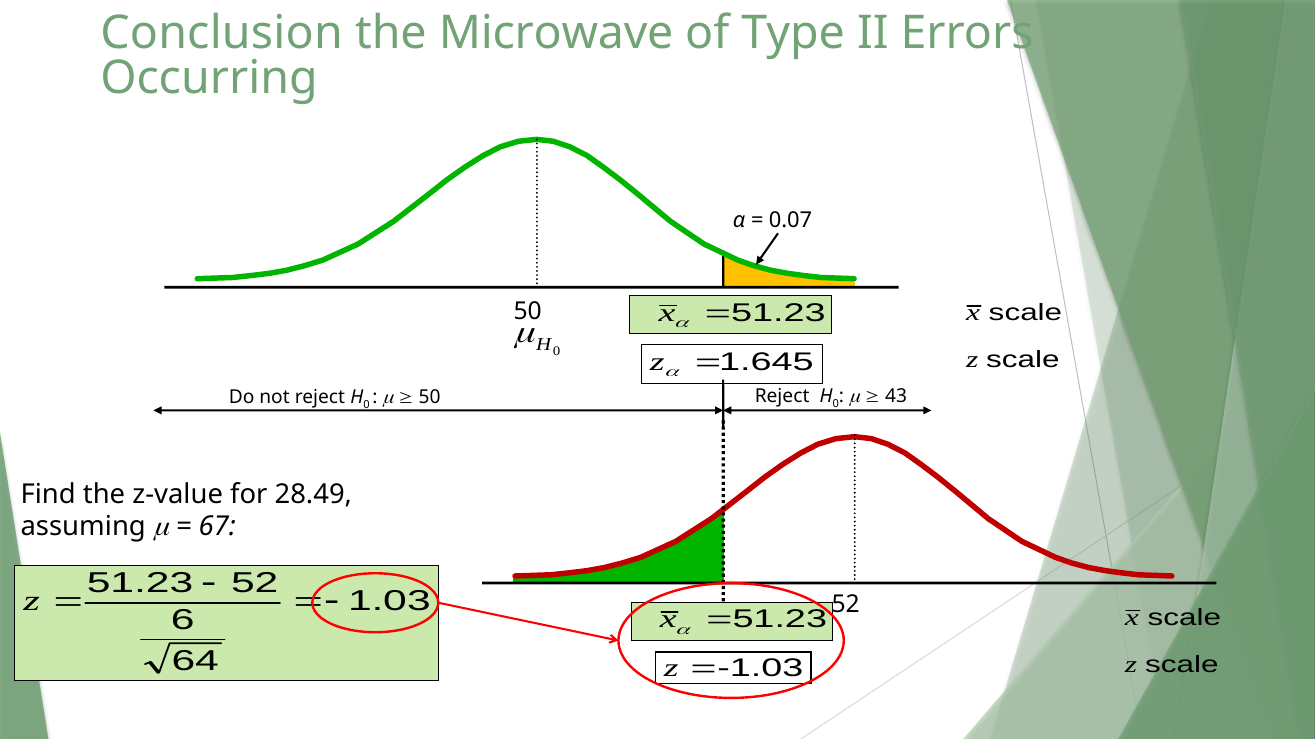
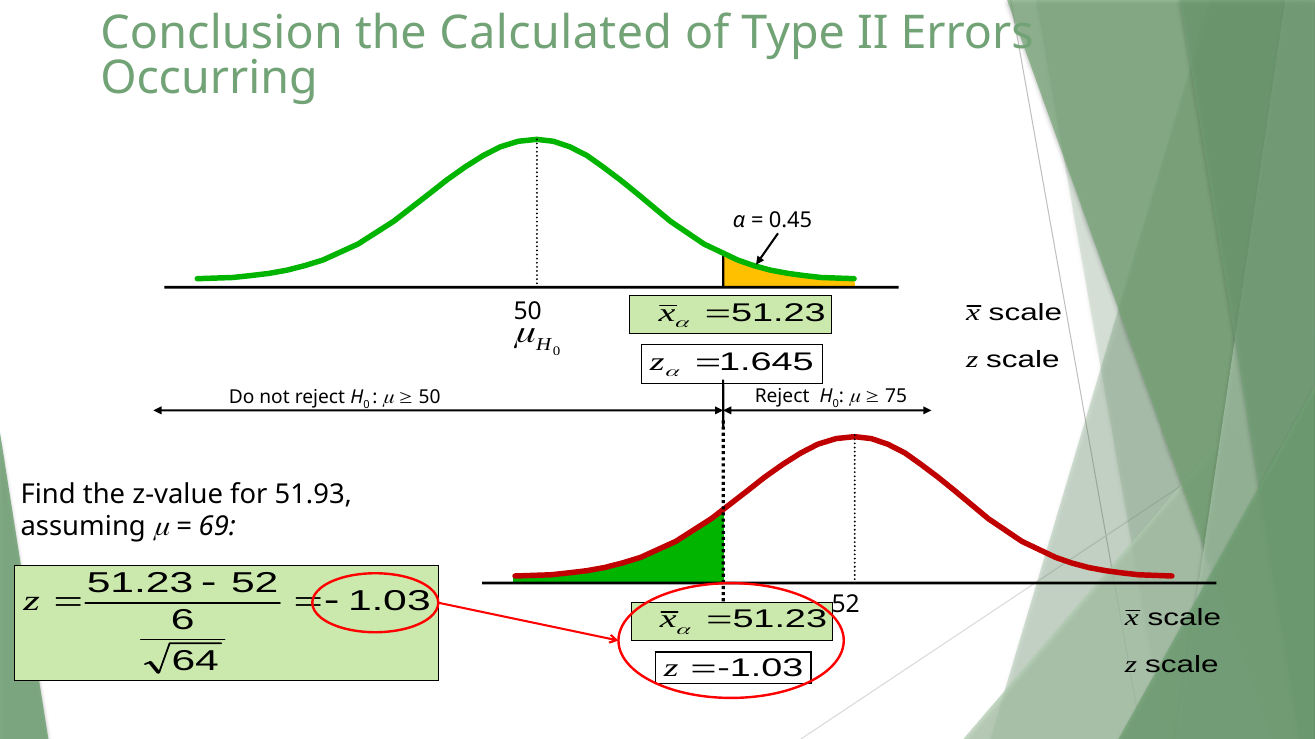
Microwave: Microwave -> Calculated (556, 34)
0.07: 0.07 -> 0.45 (791, 221)
43: 43 -> 75 (896, 397)
28.49: 28.49 -> 51.93 (313, 495)
67: 67 -> 69 (217, 527)
